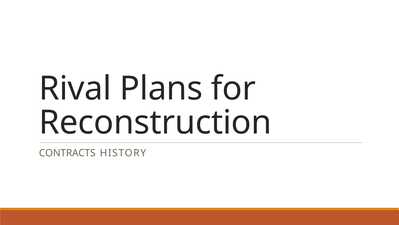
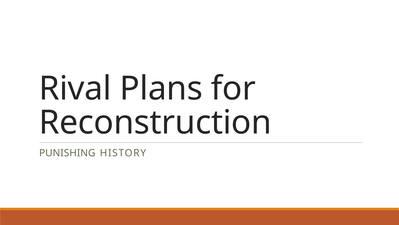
CONTRACTS: CONTRACTS -> PUNISHING (67, 153)
